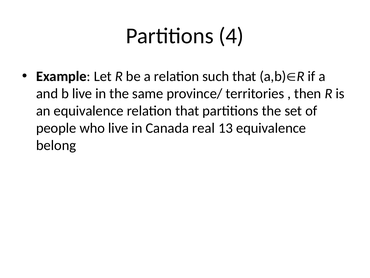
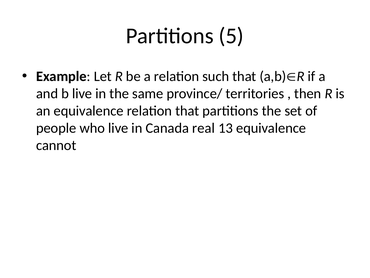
4: 4 -> 5 (231, 36)
belong: belong -> cannot (56, 145)
